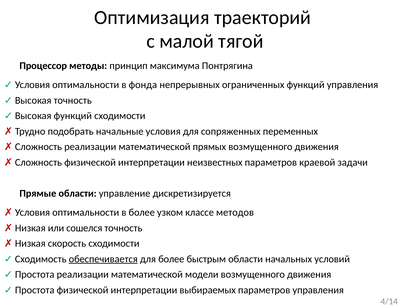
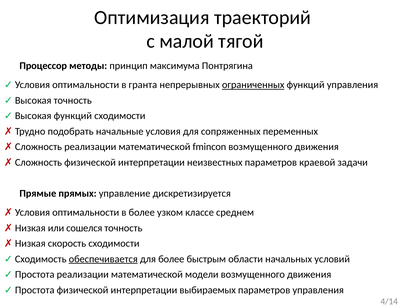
фонда: фонда -> гранта (143, 85)
ограниченных underline: none -> present (253, 85)
прямых: прямых -> fmincon (209, 147)
Прямые области: области -> прямых (78, 193)
методов: методов -> среднем (235, 212)
